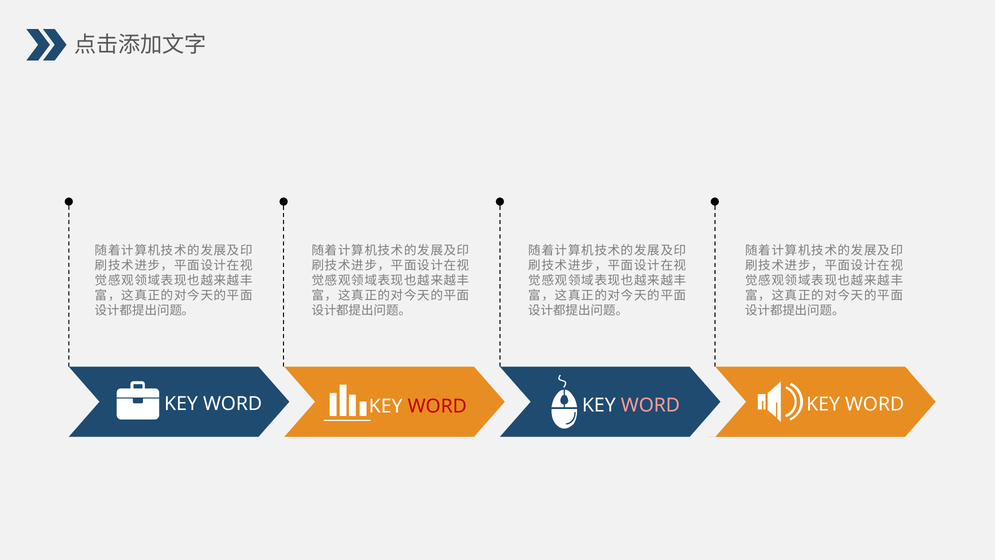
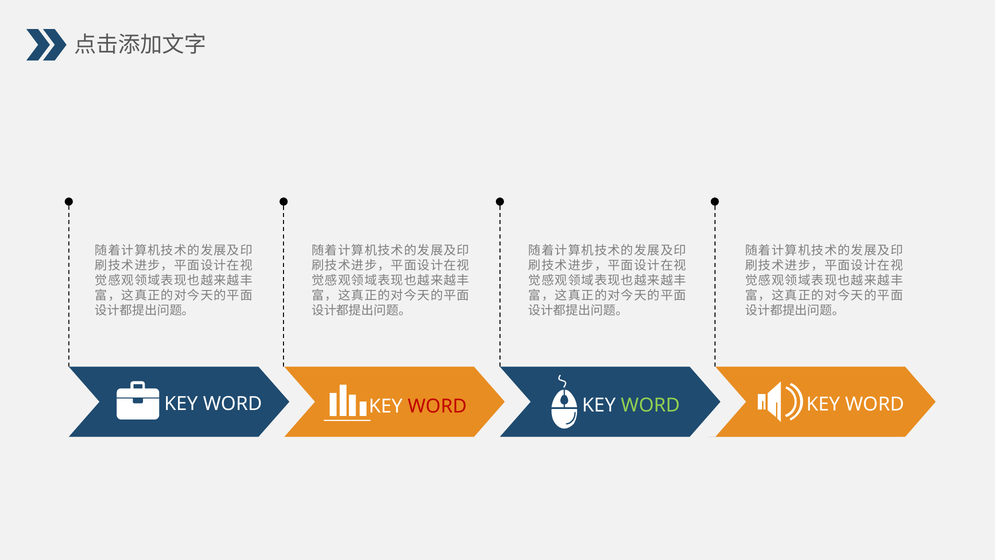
WORD colour: pink -> light green (650, 405)
